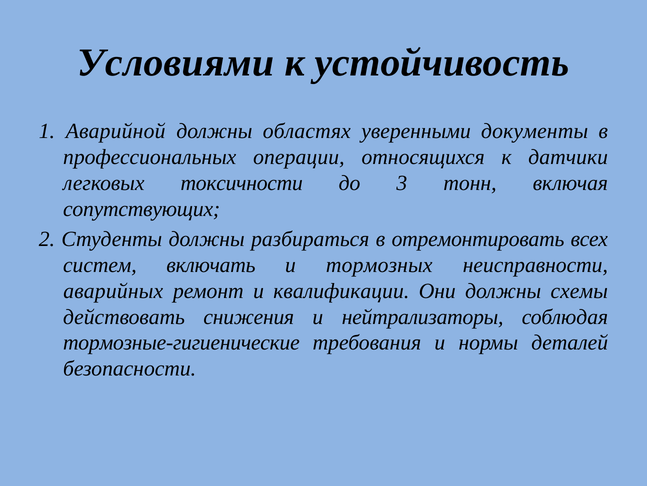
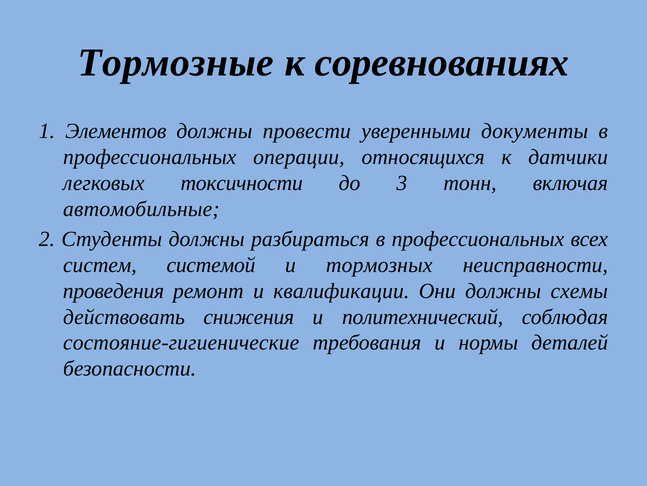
Условиями: Условиями -> Тормозные (176, 63)
устойчивость: устойчивость -> соревнованиях (442, 63)
Аварийной: Аварийной -> Элементов (116, 131)
областях: областях -> провести (307, 131)
сопутствующих: сопутствующих -> автомобильные (141, 209)
разбираться в отремонтировать: отремонтировать -> профессиональных (478, 239)
включать: включать -> системой (211, 265)
аварийных: аварийных -> проведения (113, 291)
нейтрализаторы: нейтрализаторы -> политехнический (423, 316)
тормозные-гигиенические: тормозные-гигиенические -> состояние-гигиенические (181, 342)
